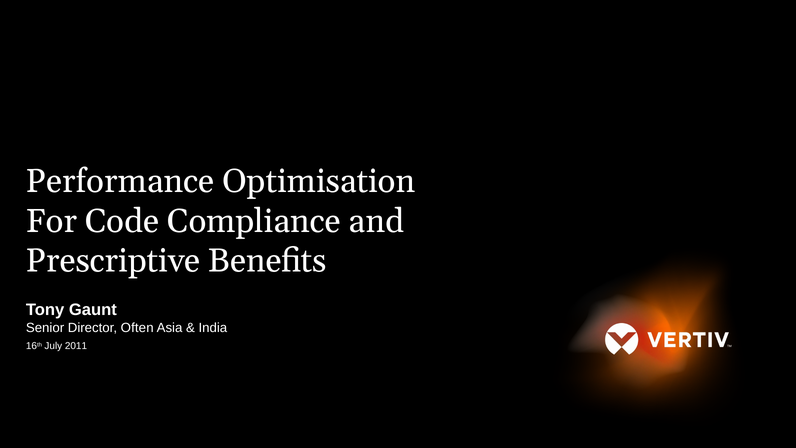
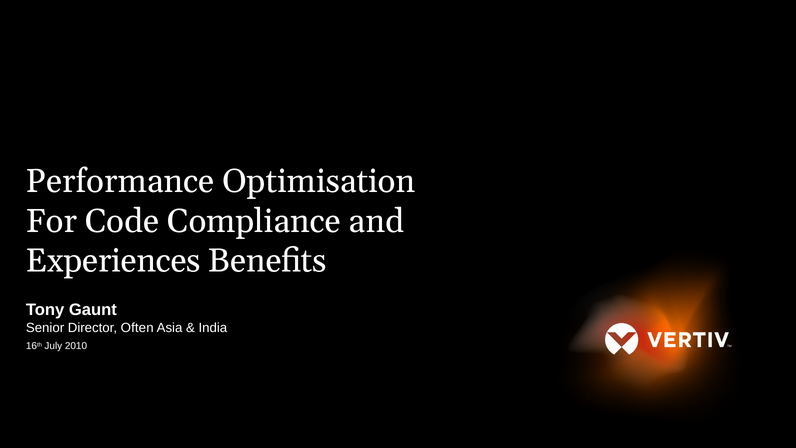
Prescriptive: Prescriptive -> Experiences (113, 261)
2011: 2011 -> 2010 (76, 346)
